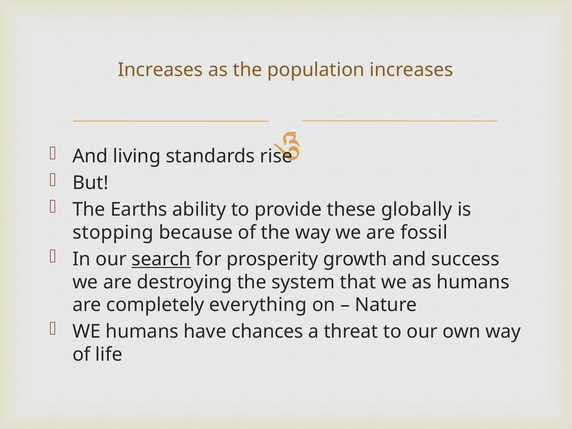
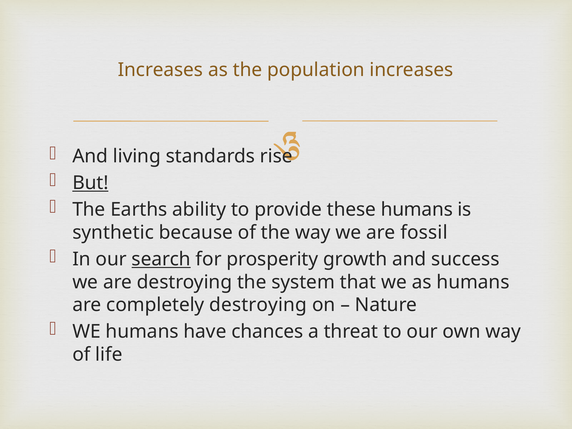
But underline: none -> present (90, 183)
these globally: globally -> humans (417, 210)
stopping: stopping -> synthetic (113, 233)
completely everything: everything -> destroying (258, 305)
